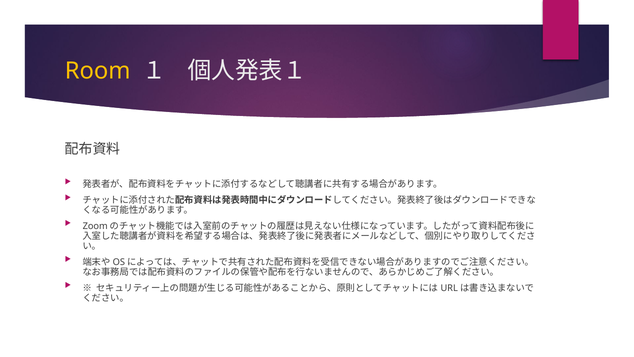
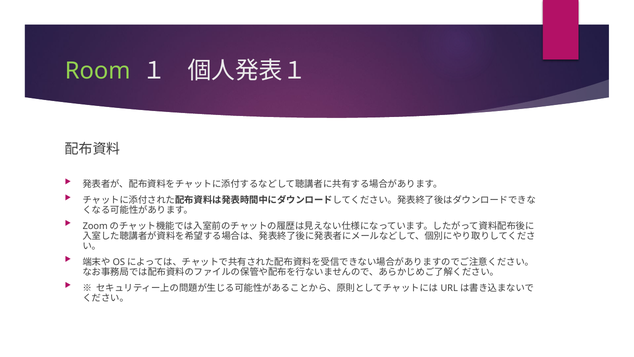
Room colour: yellow -> light green (98, 71)
